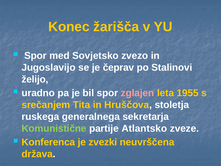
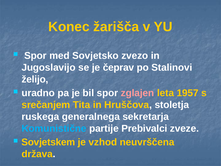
1955: 1955 -> 1957 (188, 93)
Komunistične colour: light green -> light blue (54, 128)
Atlantsko: Atlantsko -> Prebivalci (144, 128)
Konferenca: Konferenca -> Sovjetskem (48, 142)
zvezki: zvezki -> vzhod (103, 142)
